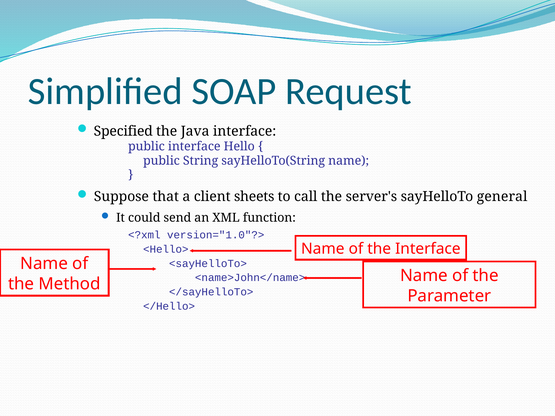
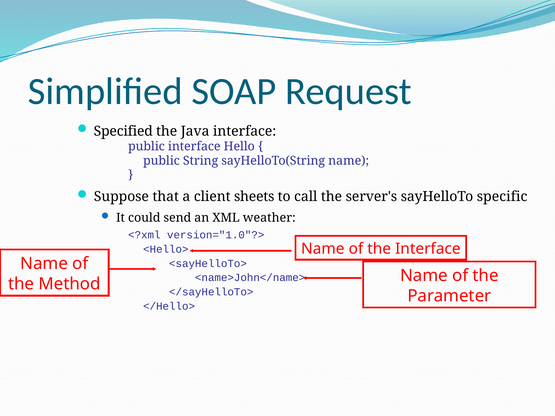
general: general -> specific (502, 197)
function: function -> weather (269, 218)
